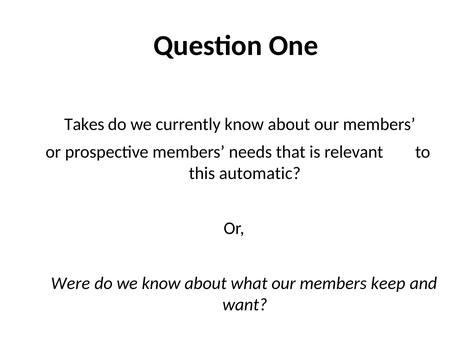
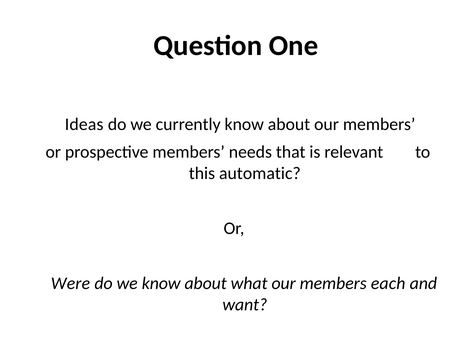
Takes: Takes -> Ideas (84, 124)
keep: keep -> each (388, 283)
